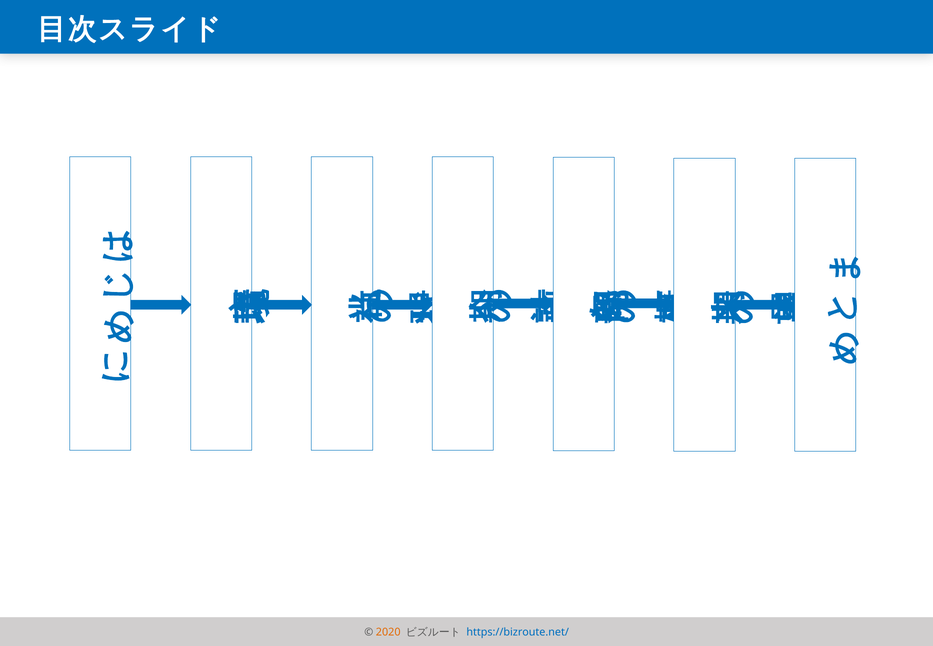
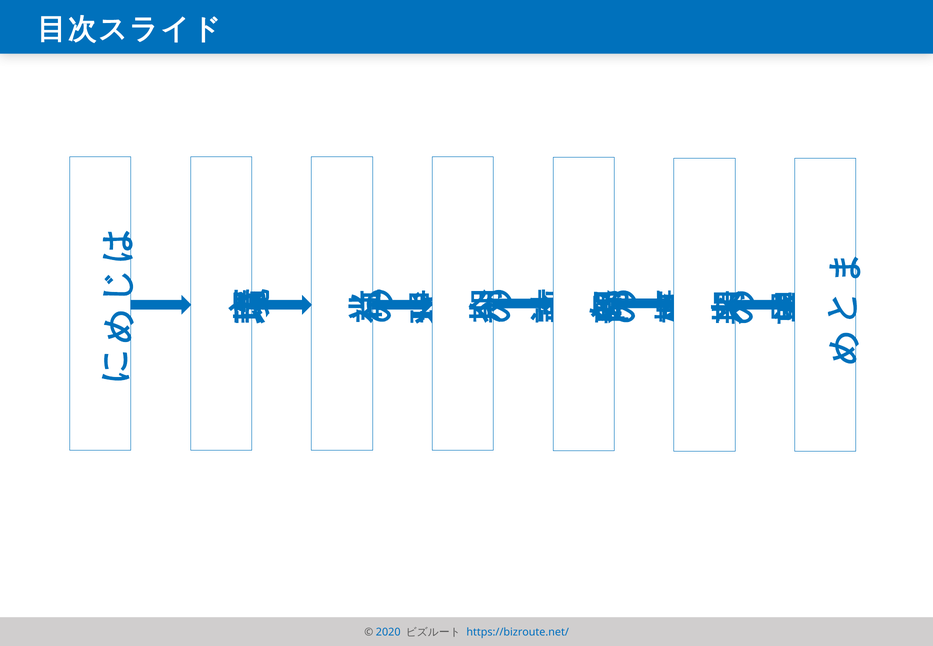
2020 colour: orange -> blue (388, 632)
